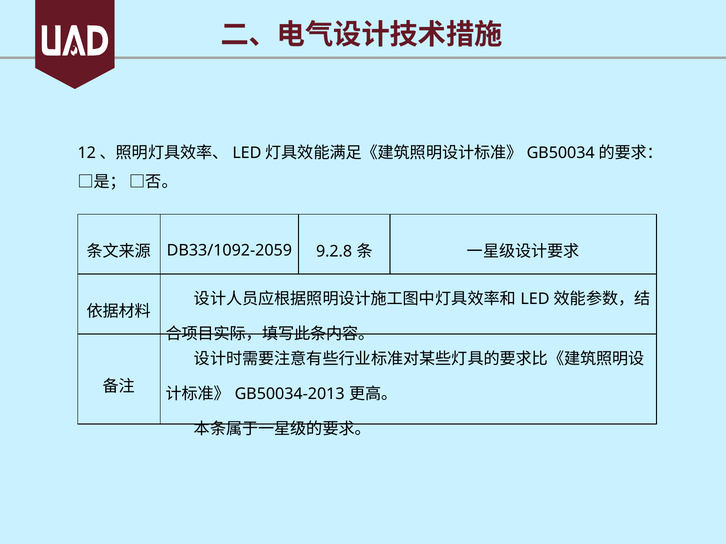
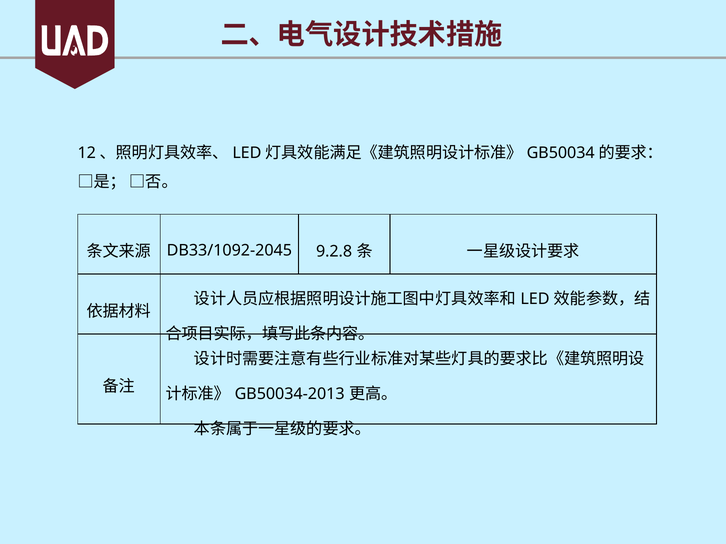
DB33/1092-2059: DB33/1092-2059 -> DB33/1092-2045 (229, 251)
